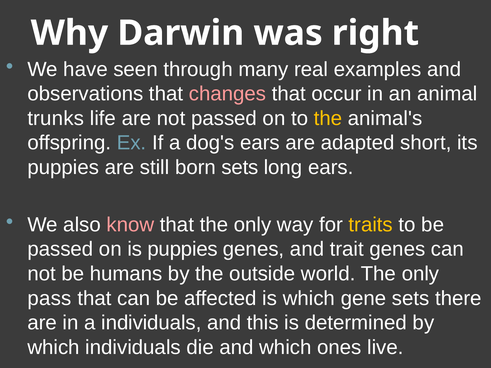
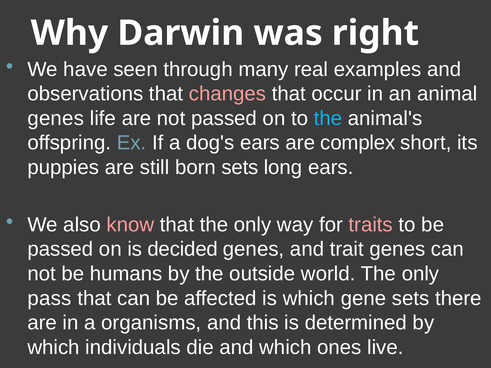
trunks: trunks -> genes (56, 118)
the colour: yellow -> light blue (328, 118)
adapted: adapted -> complex (358, 143)
traits colour: yellow -> pink (371, 225)
is puppies: puppies -> decided (183, 249)
a individuals: individuals -> organisms (151, 323)
